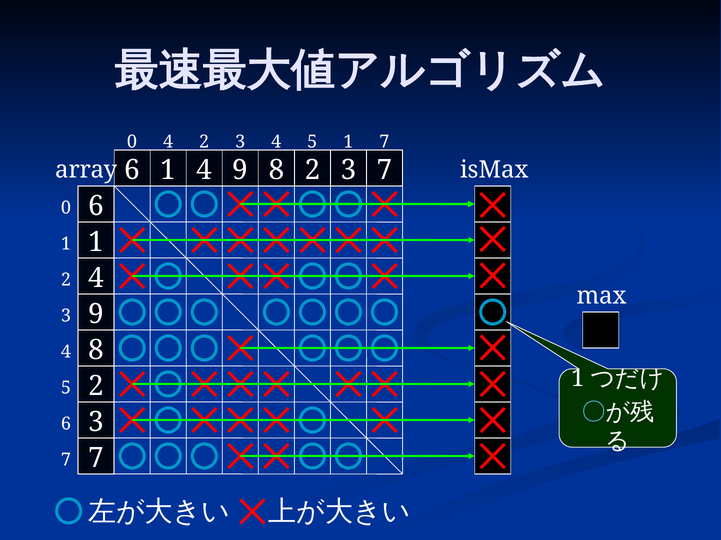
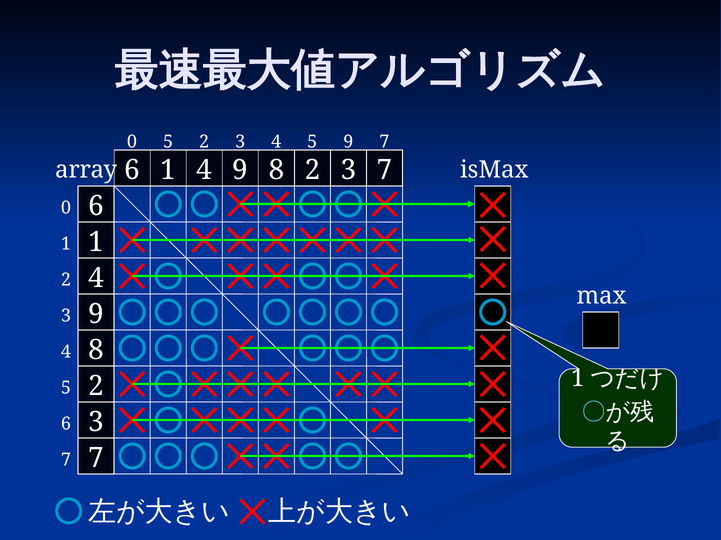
0 4: 4 -> 5 (168, 142)
5 1: 1 -> 9 (348, 142)
